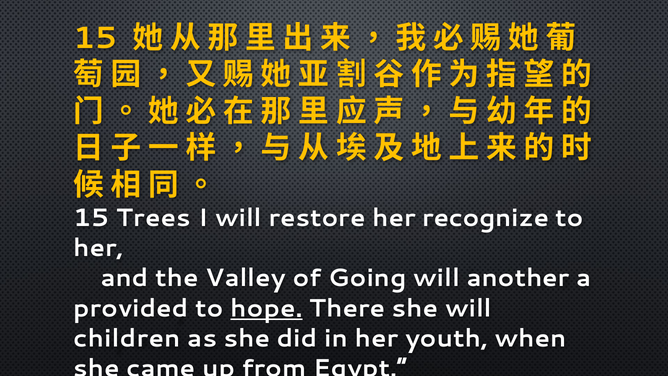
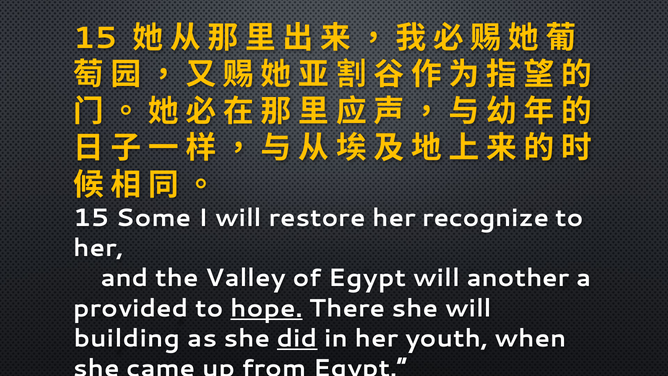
Trees: Trees -> Some (154, 218)
of Going: Going -> Egypt (367, 278)
children: children -> building (127, 338)
did underline: none -> present (297, 338)
